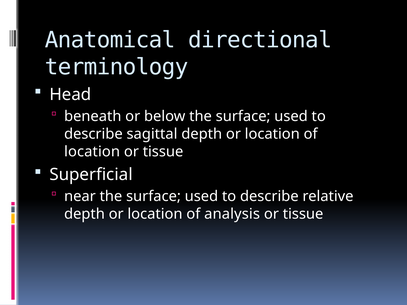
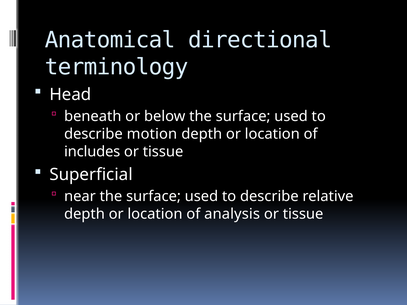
sagittal: sagittal -> motion (152, 134)
location: location -> includes (92, 152)
